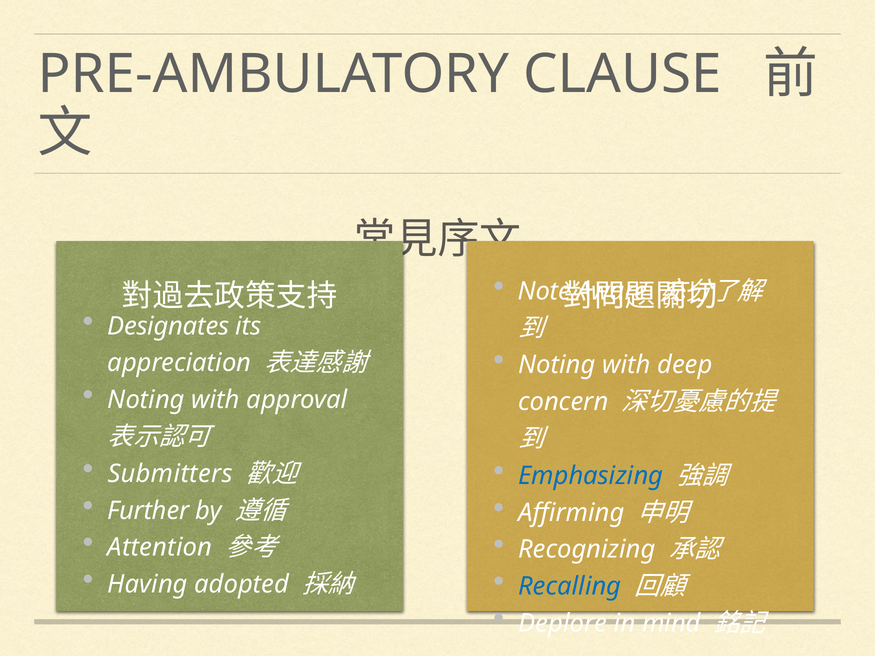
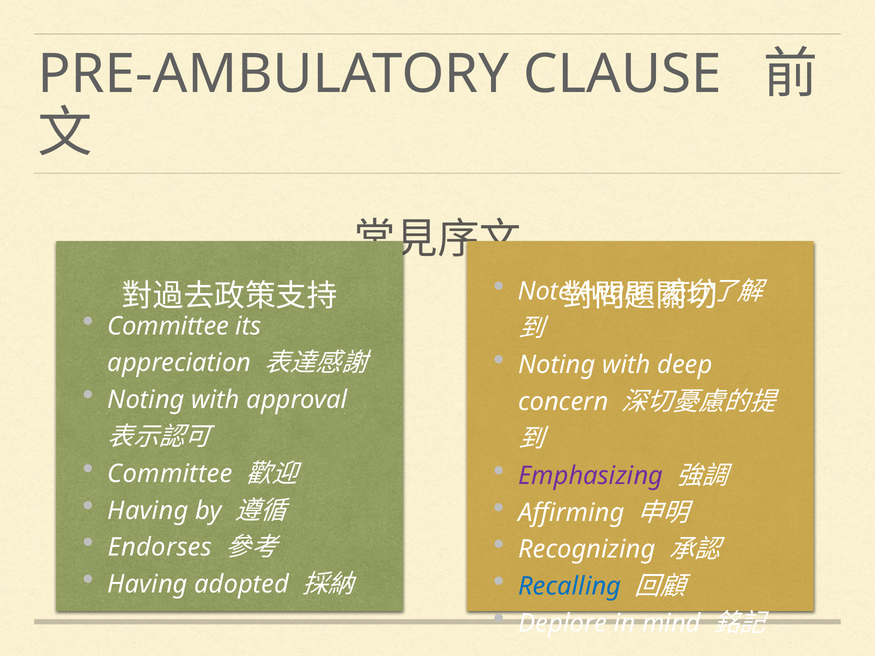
Designates: Designates -> Committee (168, 326)
Submitters: Submitters -> Committee (170, 474)
Emphasizing colour: blue -> purple (591, 476)
Further: Further -> Having (148, 511)
Attention: Attention -> Endorses (160, 548)
